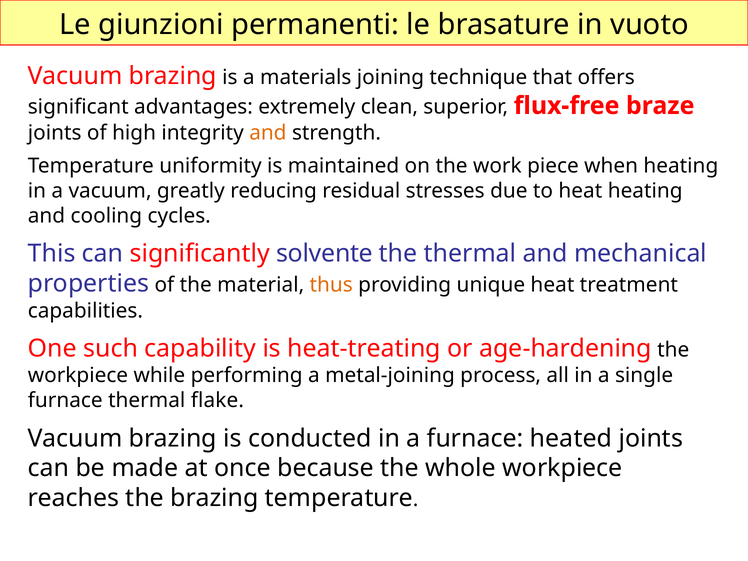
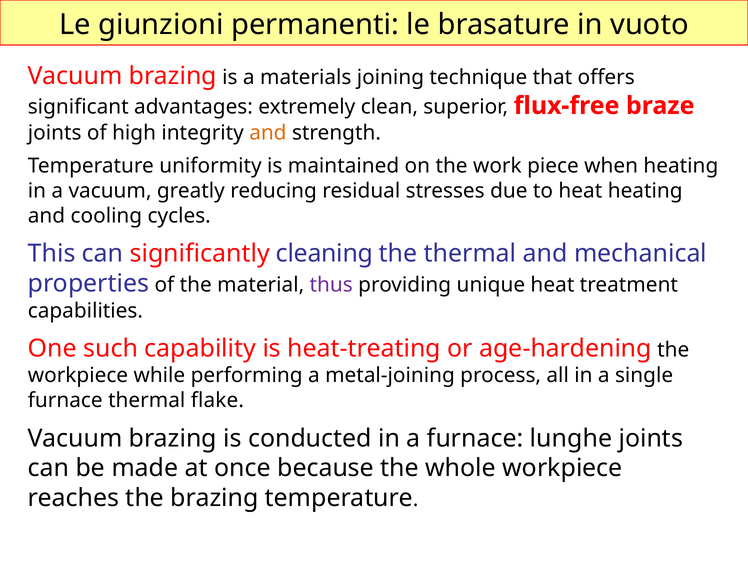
solvente: solvente -> cleaning (325, 254)
thus colour: orange -> purple (331, 285)
heated: heated -> lunghe (571, 438)
